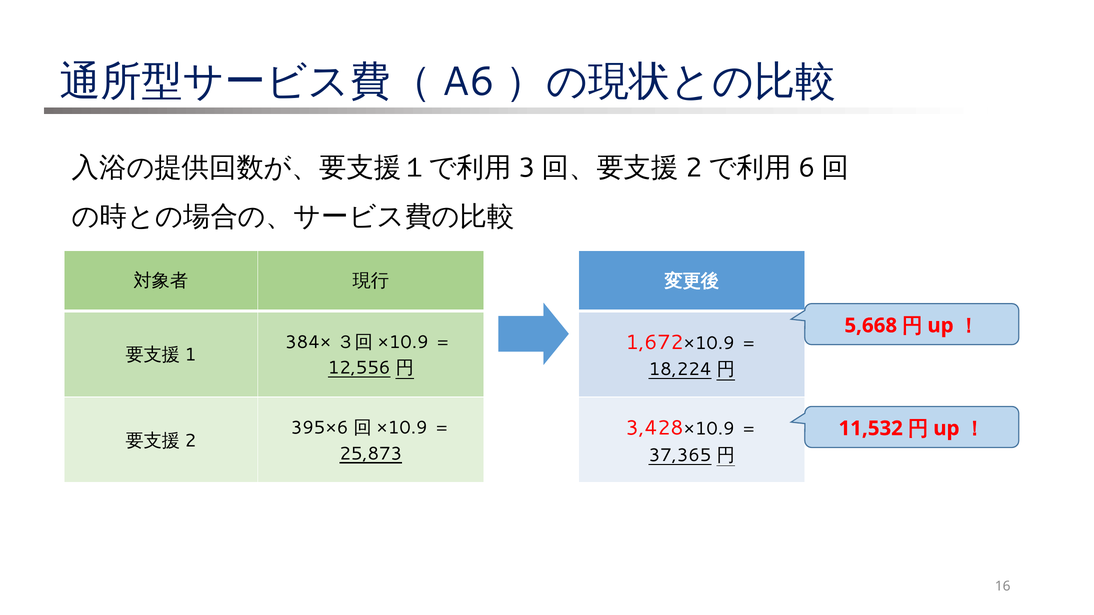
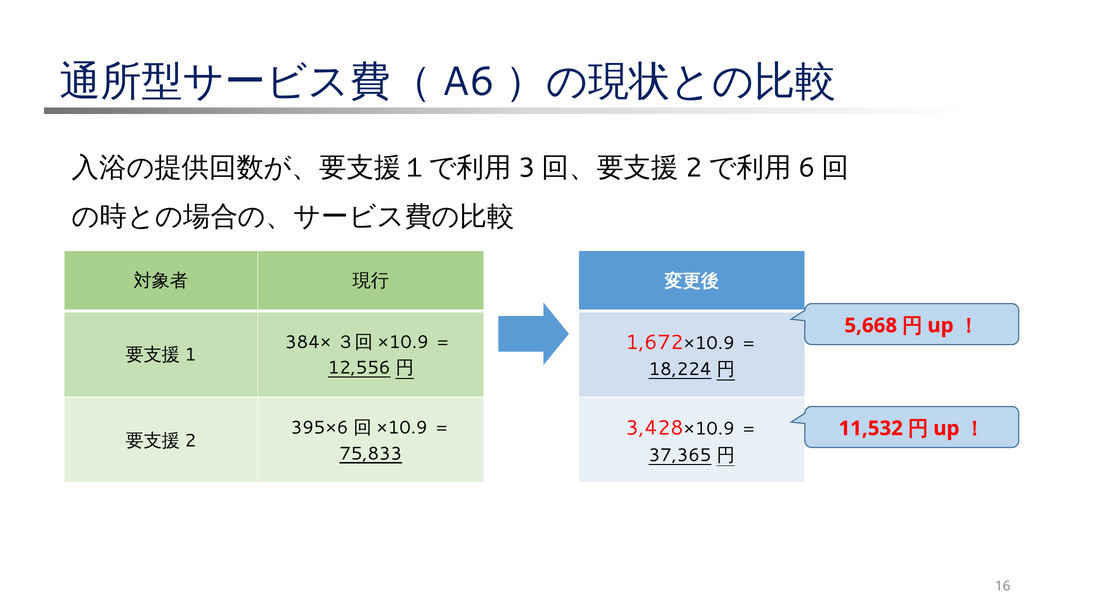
25,873: 25,873 -> 75,833 (371, 454)
